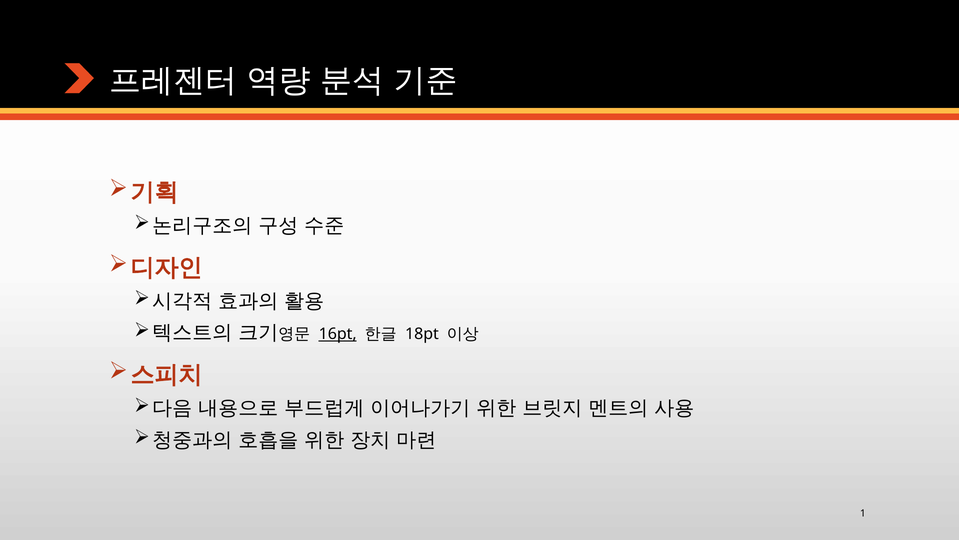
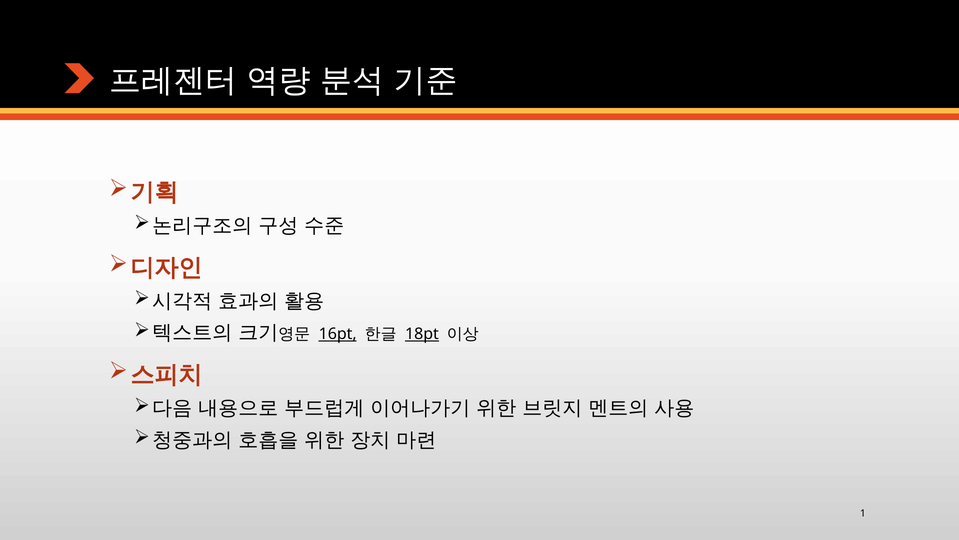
18pt underline: none -> present (422, 334)
